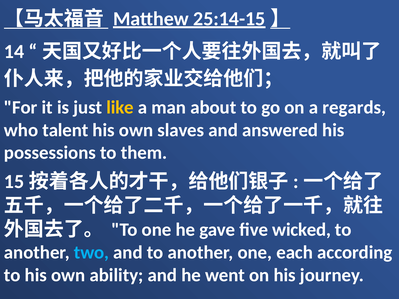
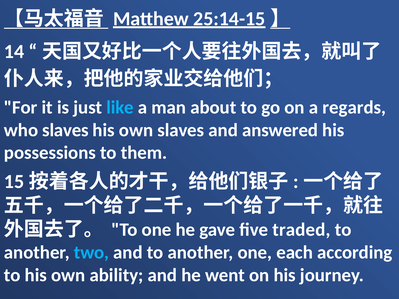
like colour: yellow -> light blue (120, 108)
who talent: talent -> slaves (65, 130)
wicked: wicked -> traded (301, 230)
